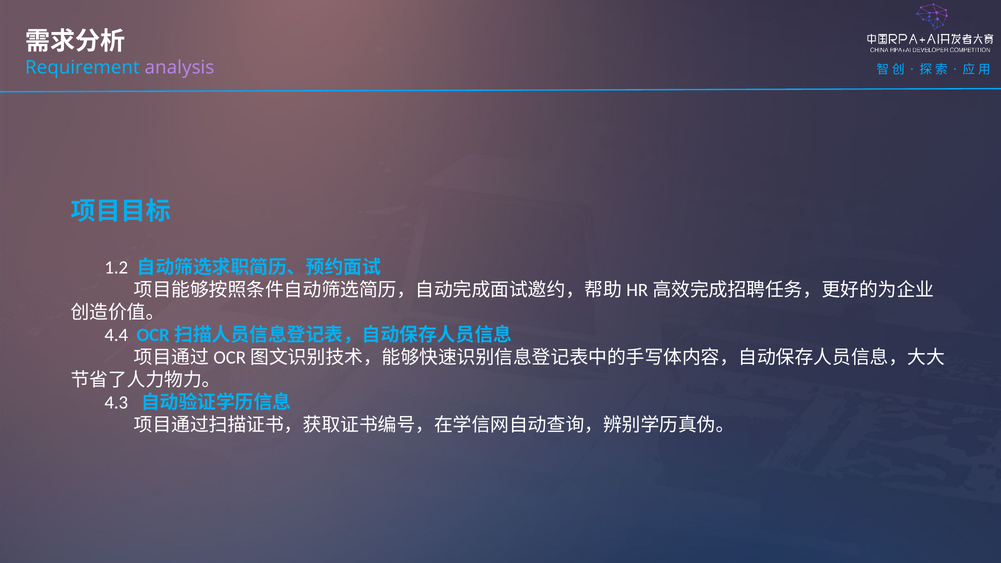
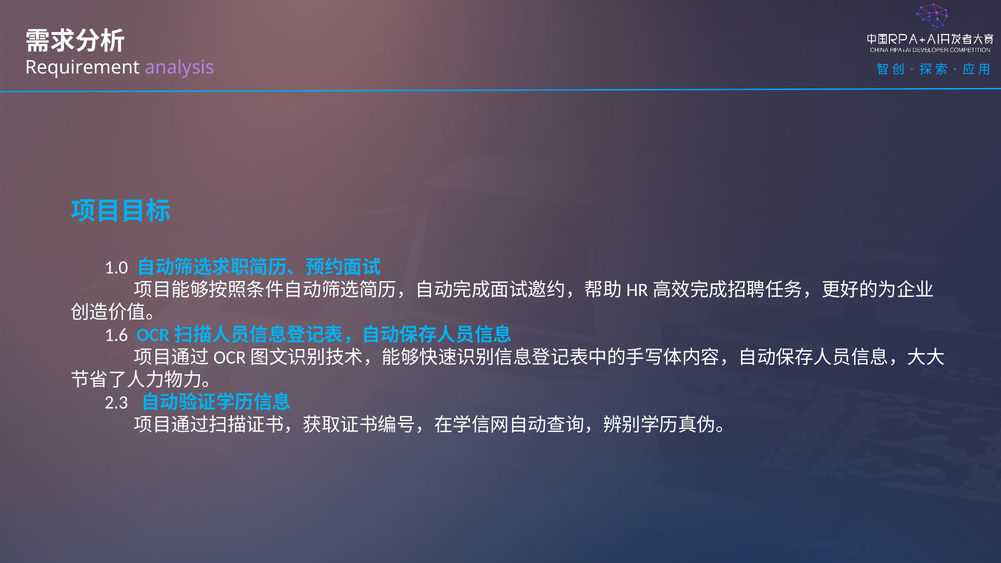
Requirement colour: light blue -> white (82, 67)
1.2: 1.2 -> 1.0 (116, 268)
4.4: 4.4 -> 1.6 (116, 335)
4.3: 4.3 -> 2.3 (116, 403)
